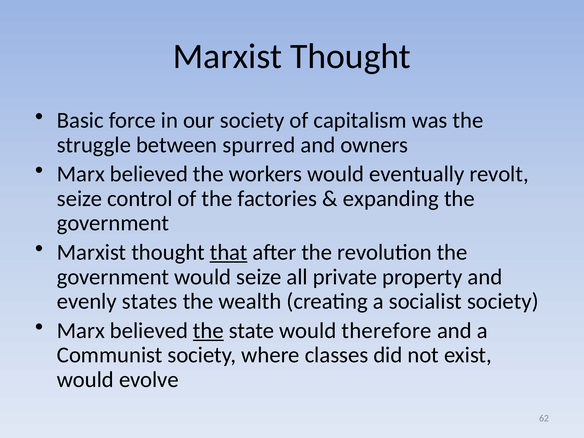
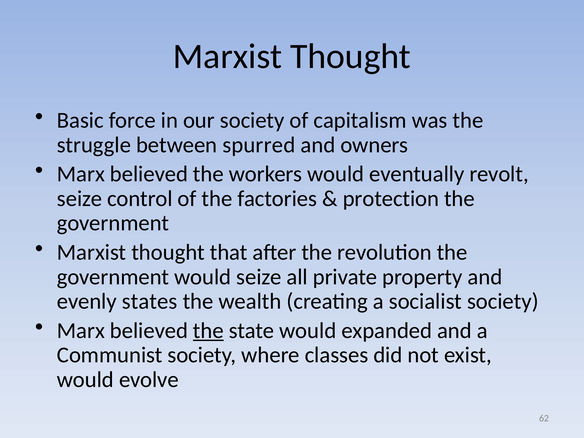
expanding: expanding -> protection (391, 199)
that underline: present -> none (229, 252)
therefore: therefore -> expanded (387, 331)
